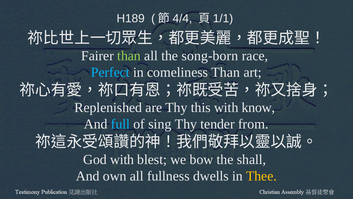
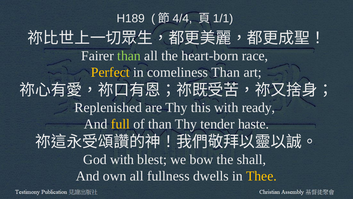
song-born: song-born -> heart-born (210, 56)
Perfect colour: light blue -> yellow (110, 72)
know: know -> ready (258, 107)
full colour: light blue -> yellow (120, 124)
of sing: sing -> than (160, 124)
from: from -> haste (253, 124)
